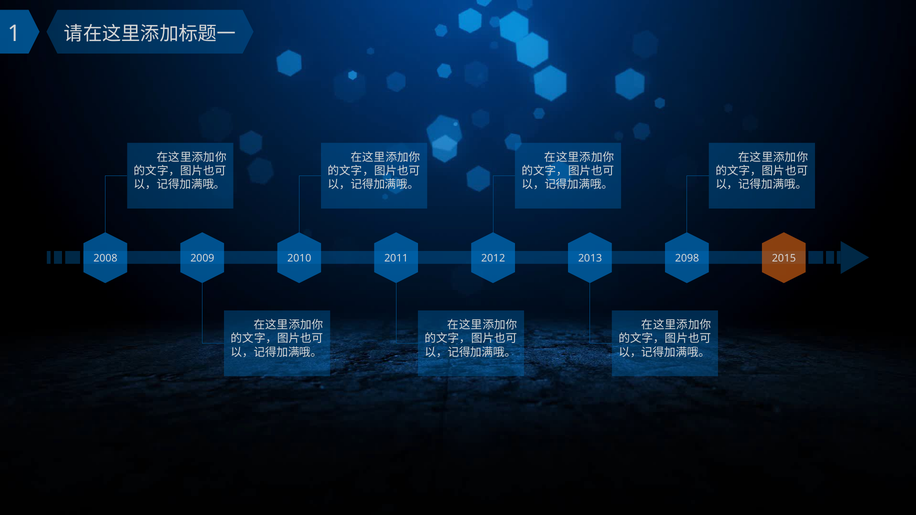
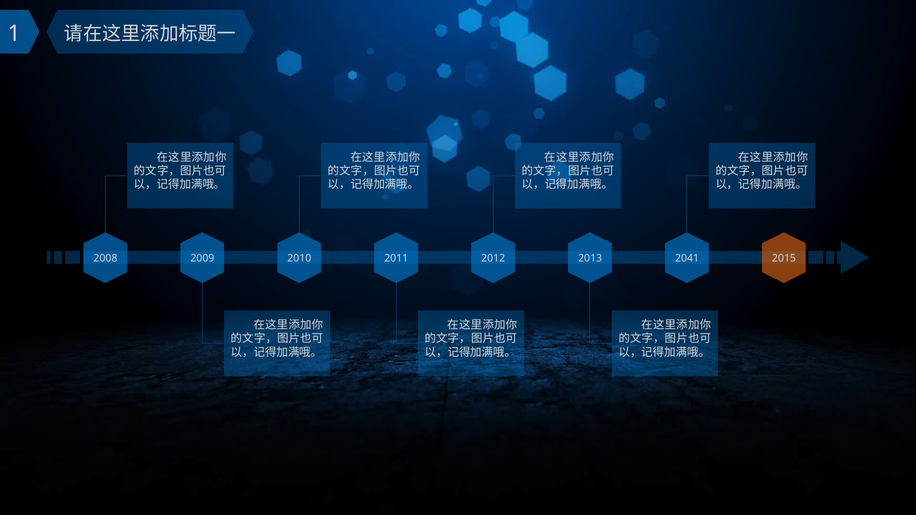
2098: 2098 -> 2041 (687, 258)
